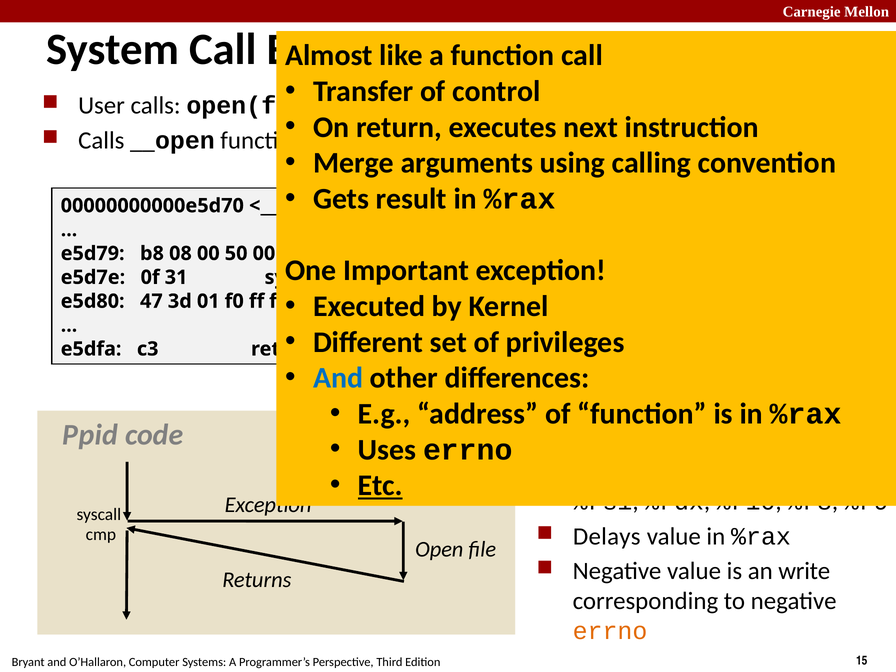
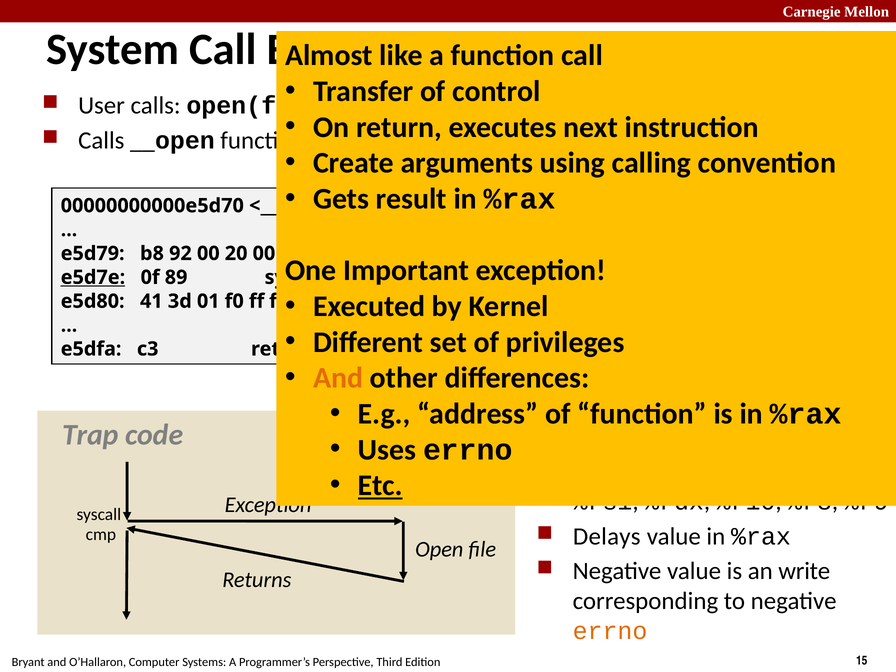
Merge: Merge -> Create (354, 163)
08: 08 -> 92 (180, 253)
50: 50 -> 20 (236, 253)
e5d7e underline: none -> present (93, 277)
31: 31 -> 89 (176, 277)
47: 47 -> 41 (151, 301)
And colour: blue -> orange (338, 378)
Ppid: Ppid -> Trap (90, 435)
